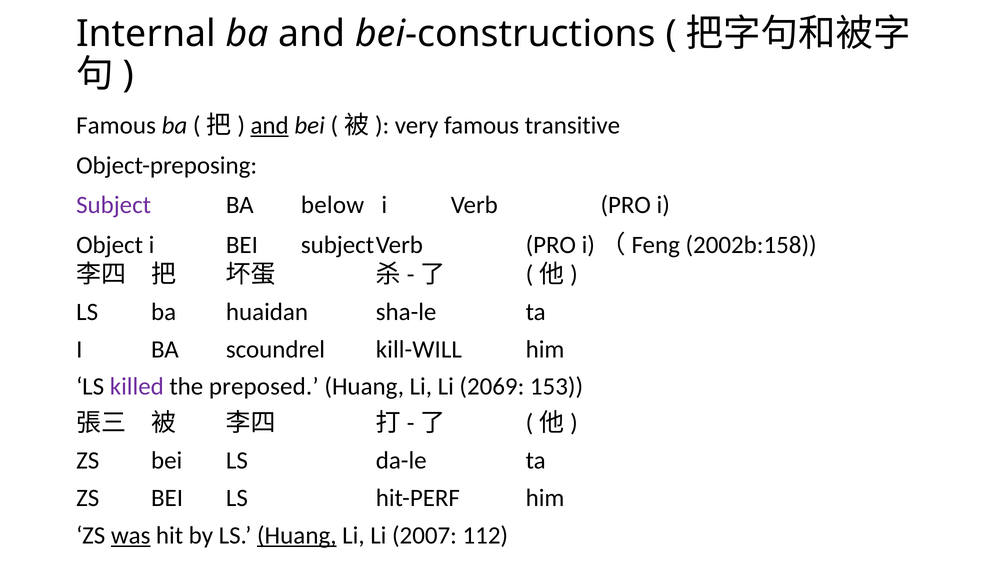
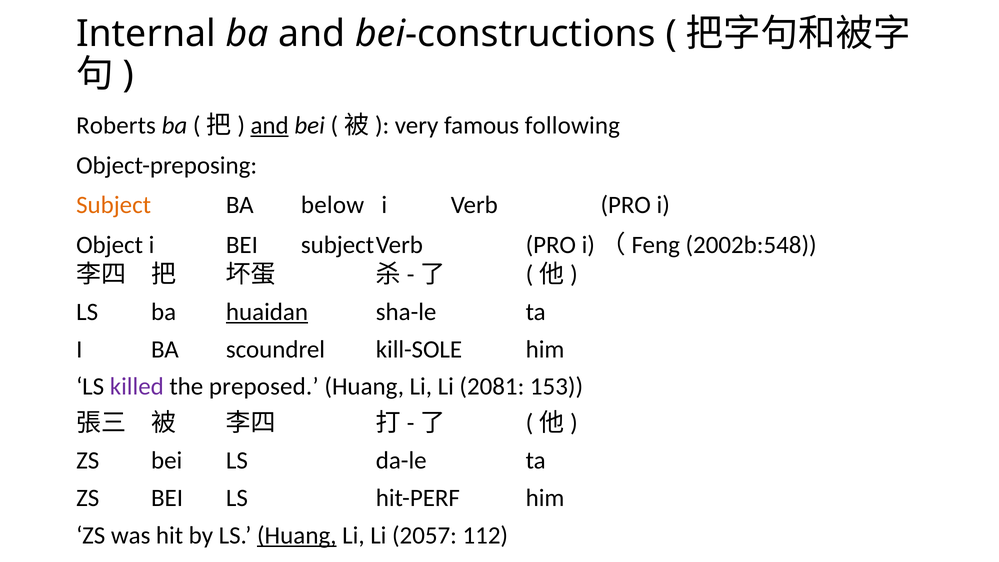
Famous: Famous -> Roberts (116, 126)
transitive: transitive -> following (572, 126)
Subject colour: purple -> orange (114, 205)
2002b:158: 2002b:158 -> 2002b:548 (751, 245)
huaidan underline: none -> present (267, 312)
kill-WILL: kill-WILL -> kill-SOLE (419, 349)
2069: 2069 -> 2081 (492, 387)
was underline: present -> none (131, 535)
2007: 2007 -> 2057 (424, 535)
